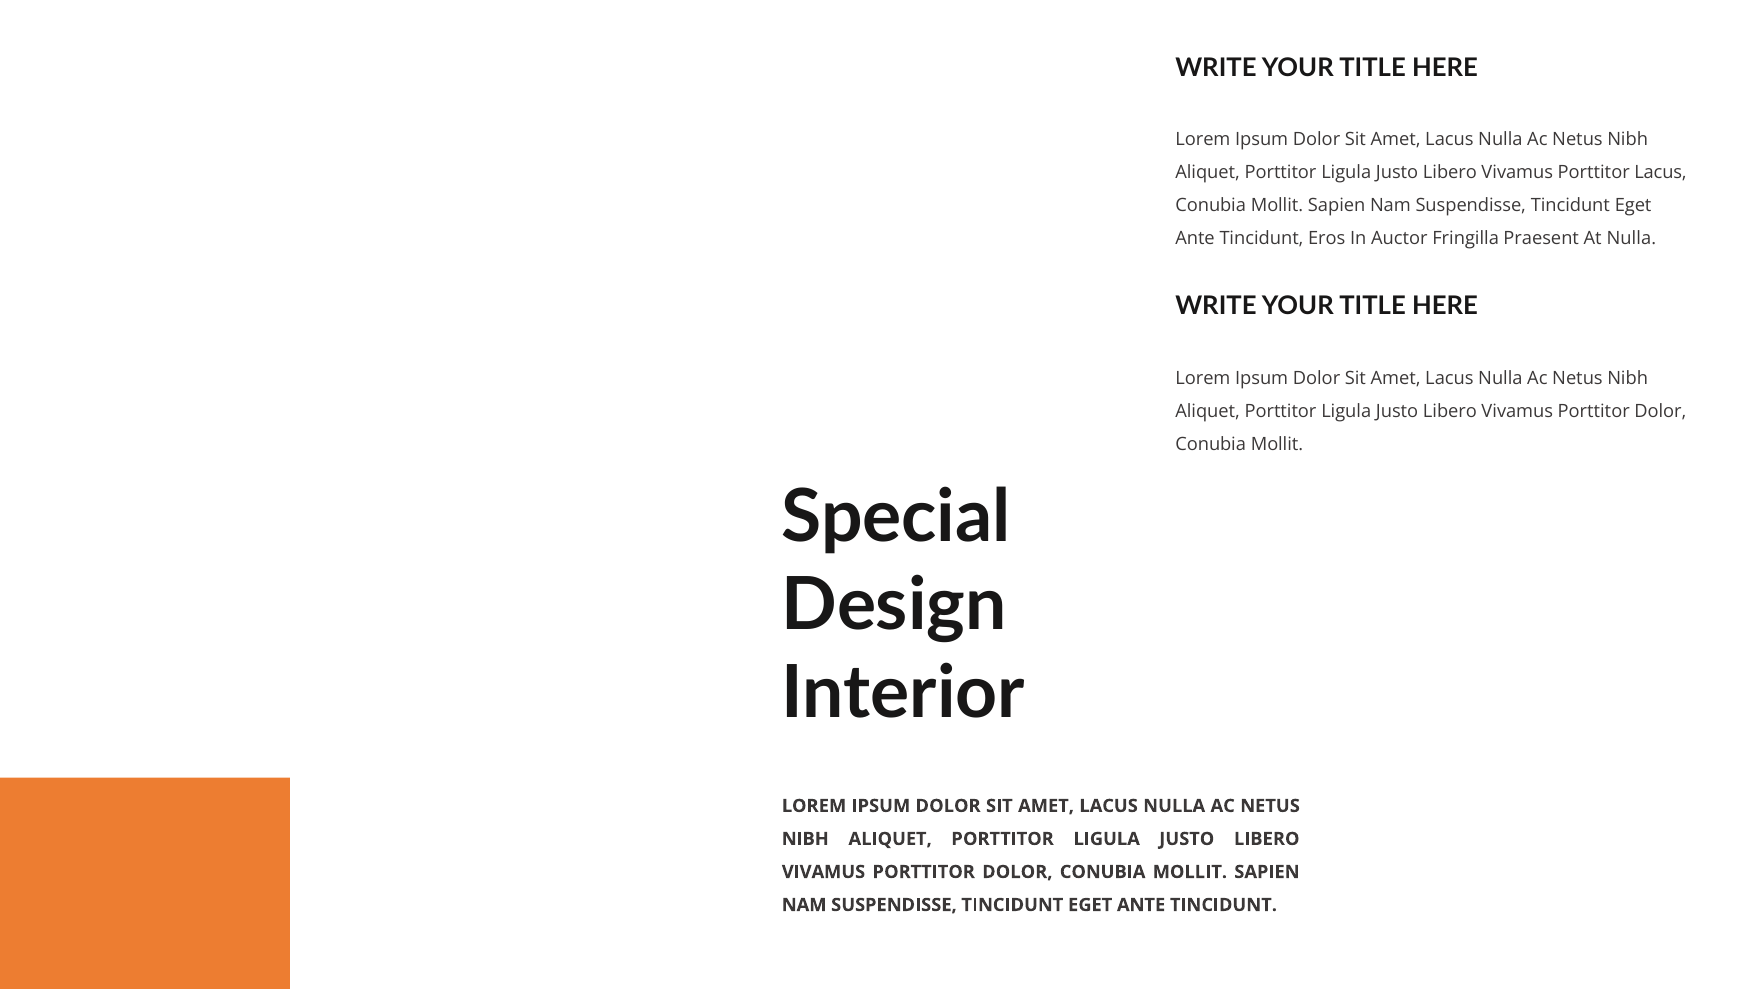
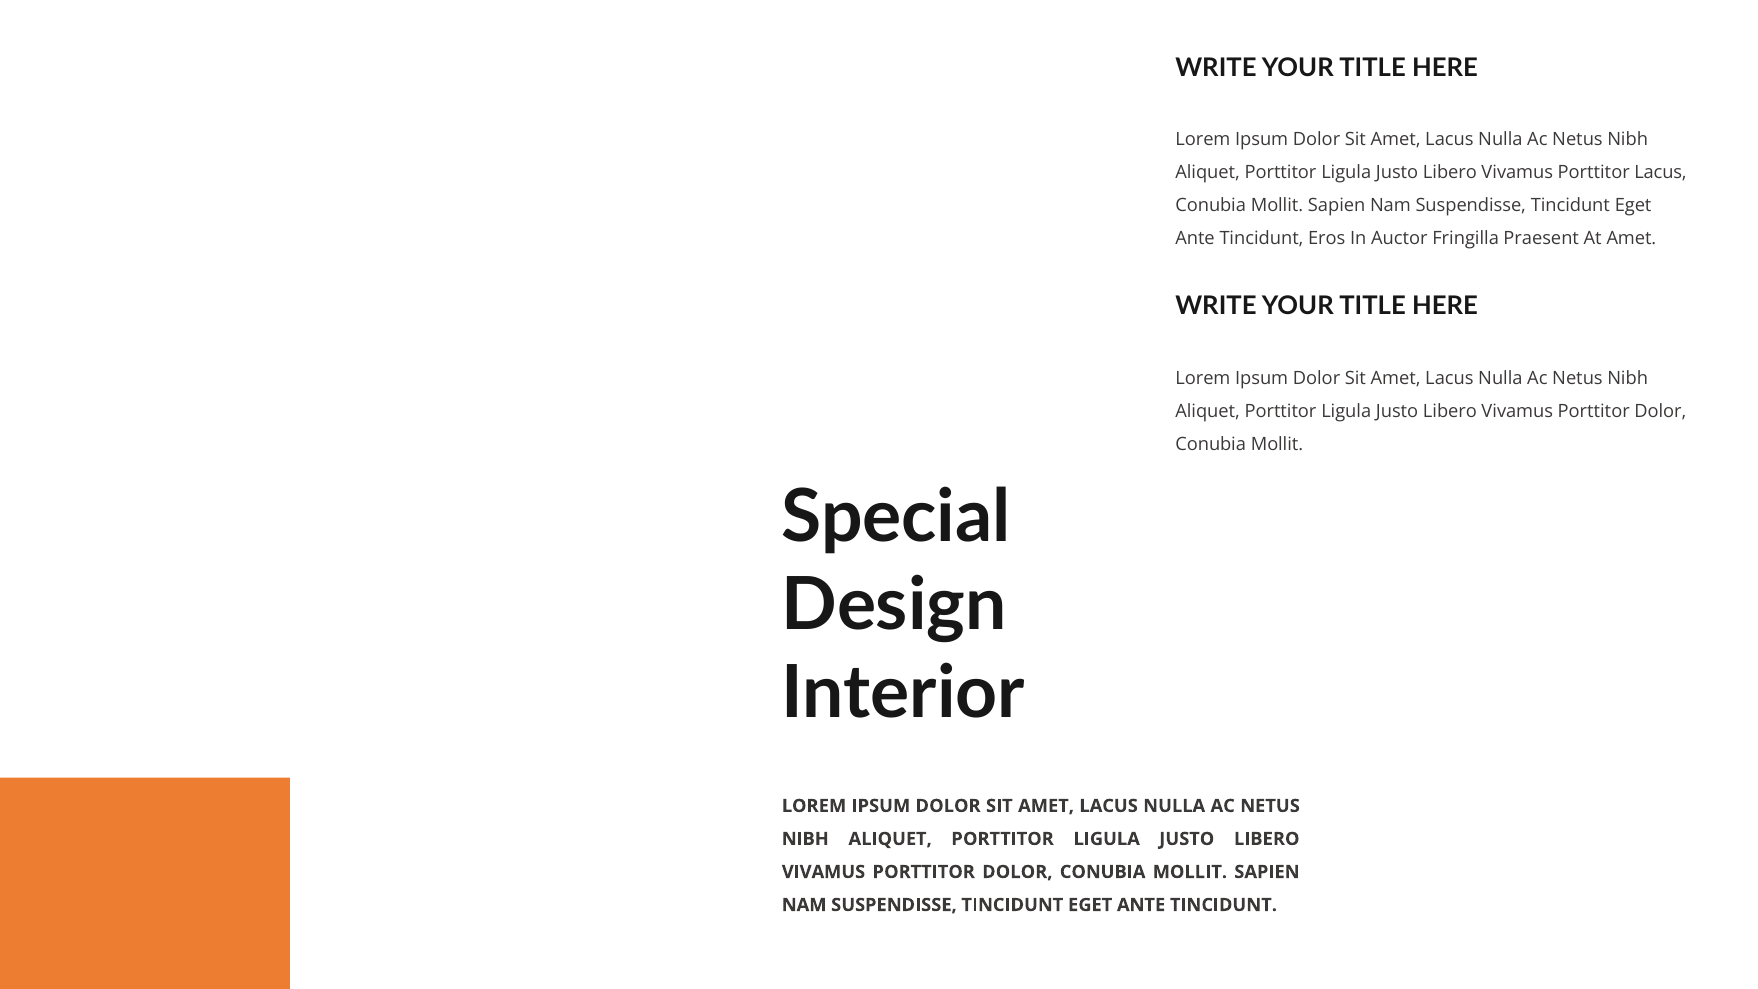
At Nulla: Nulla -> Amet (1631, 239)
